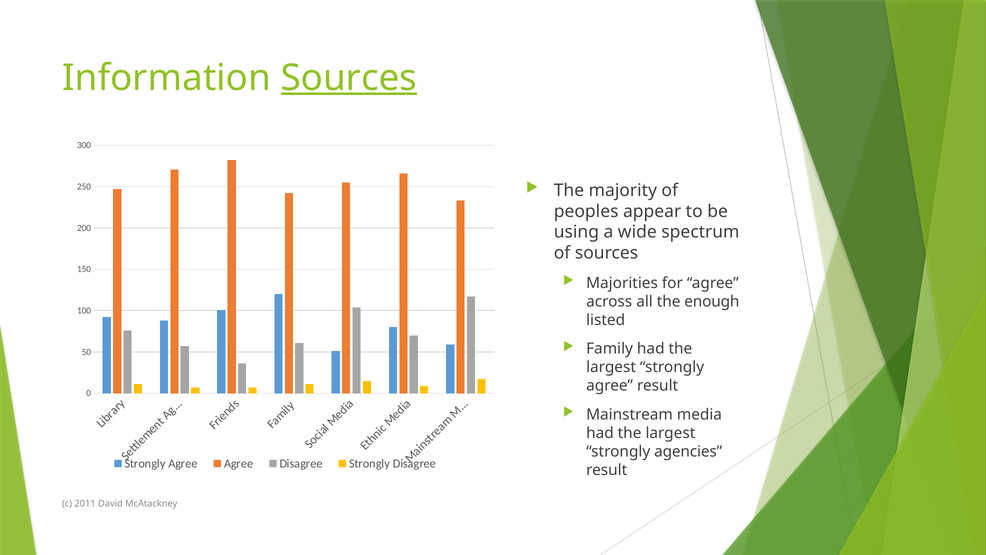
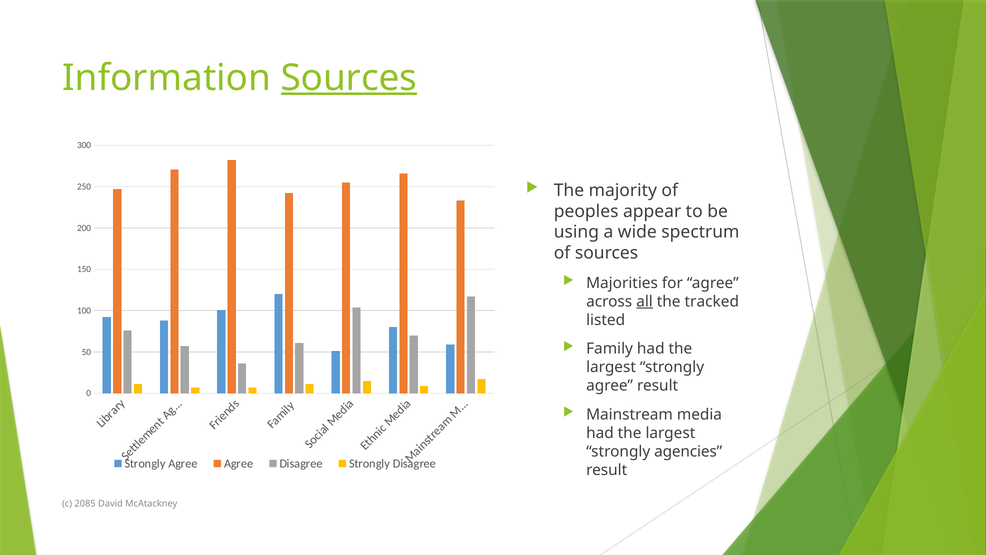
all underline: none -> present (645, 301)
enough: enough -> tracked (712, 301)
2011: 2011 -> 2085 (85, 503)
